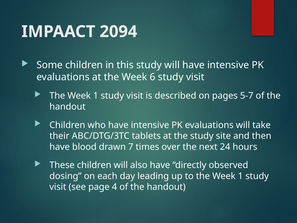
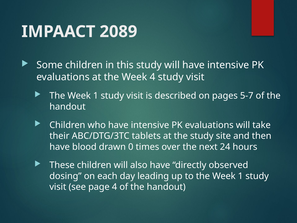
2094: 2094 -> 2089 (118, 32)
Week 6: 6 -> 4 (153, 77)
7: 7 -> 0 (131, 147)
